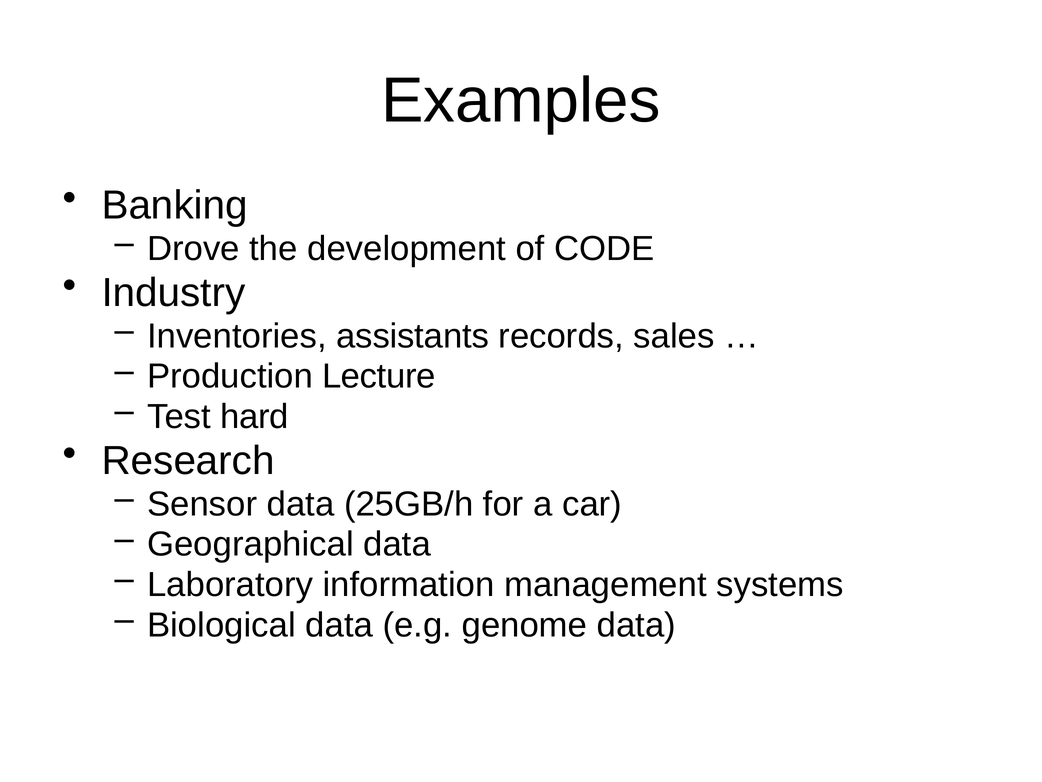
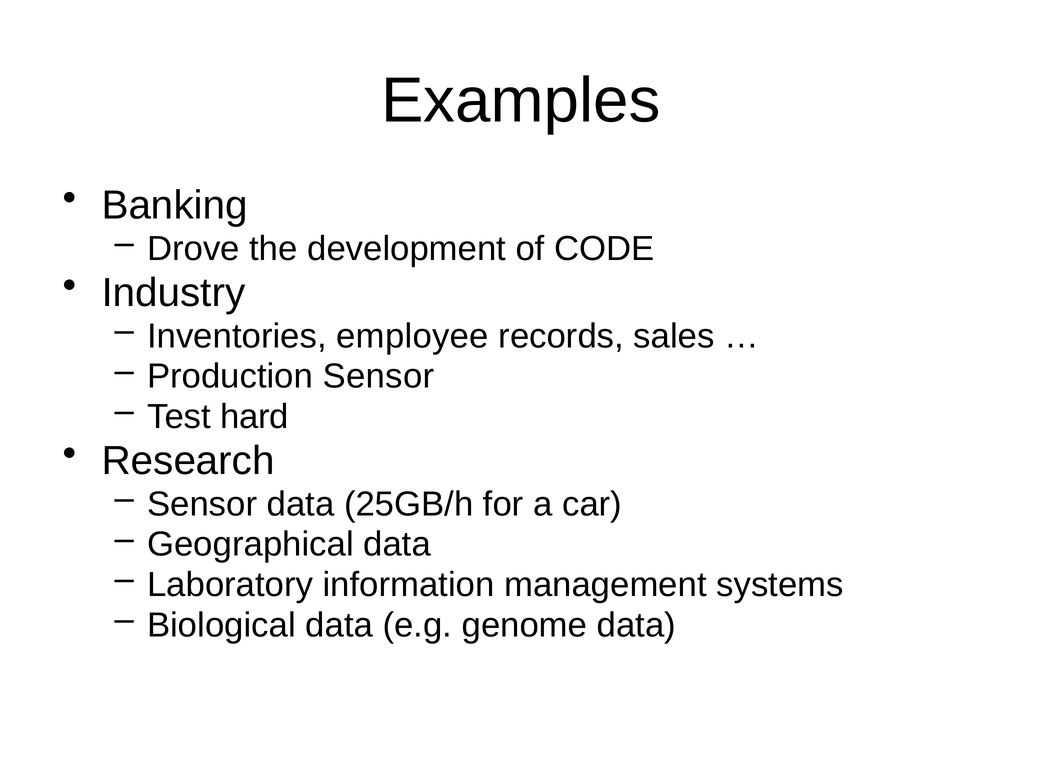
assistants: assistants -> employee (412, 336)
Production Lecture: Lecture -> Sensor (379, 376)
